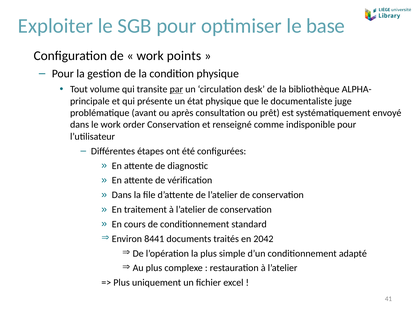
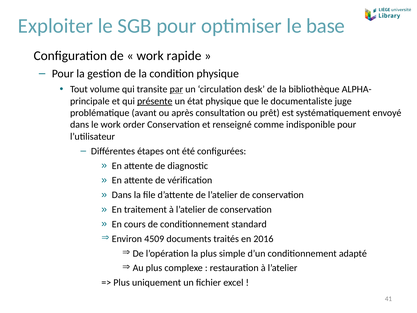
points: points -> rapide (184, 56)
présente underline: none -> present (155, 101)
8441: 8441 -> 4509 (154, 239)
2042: 2042 -> 2016 (263, 239)
